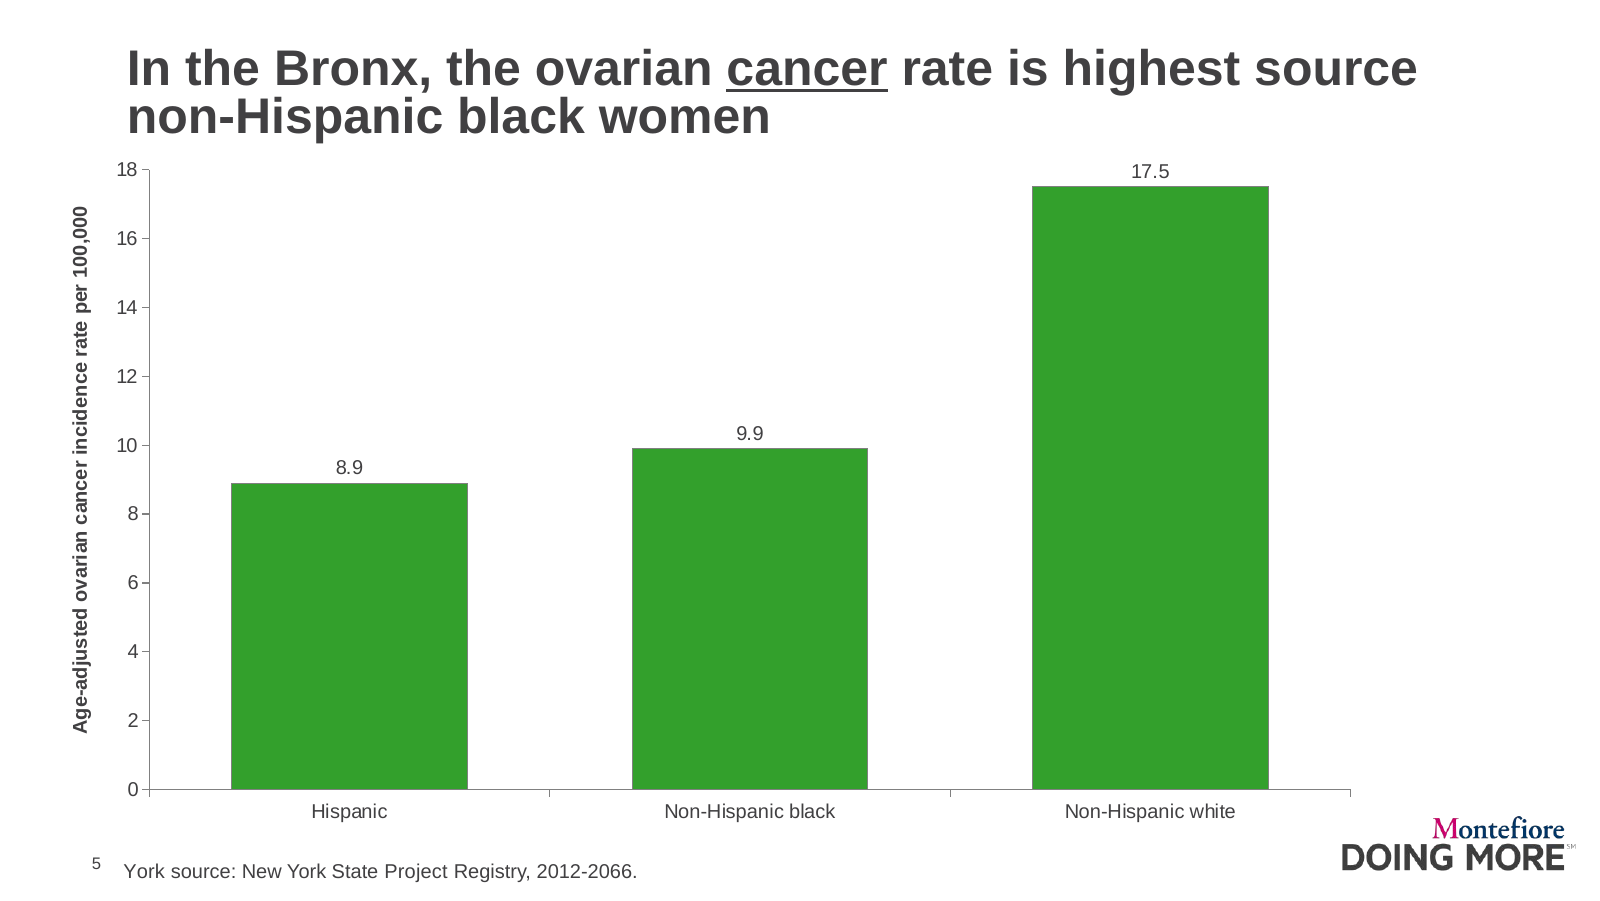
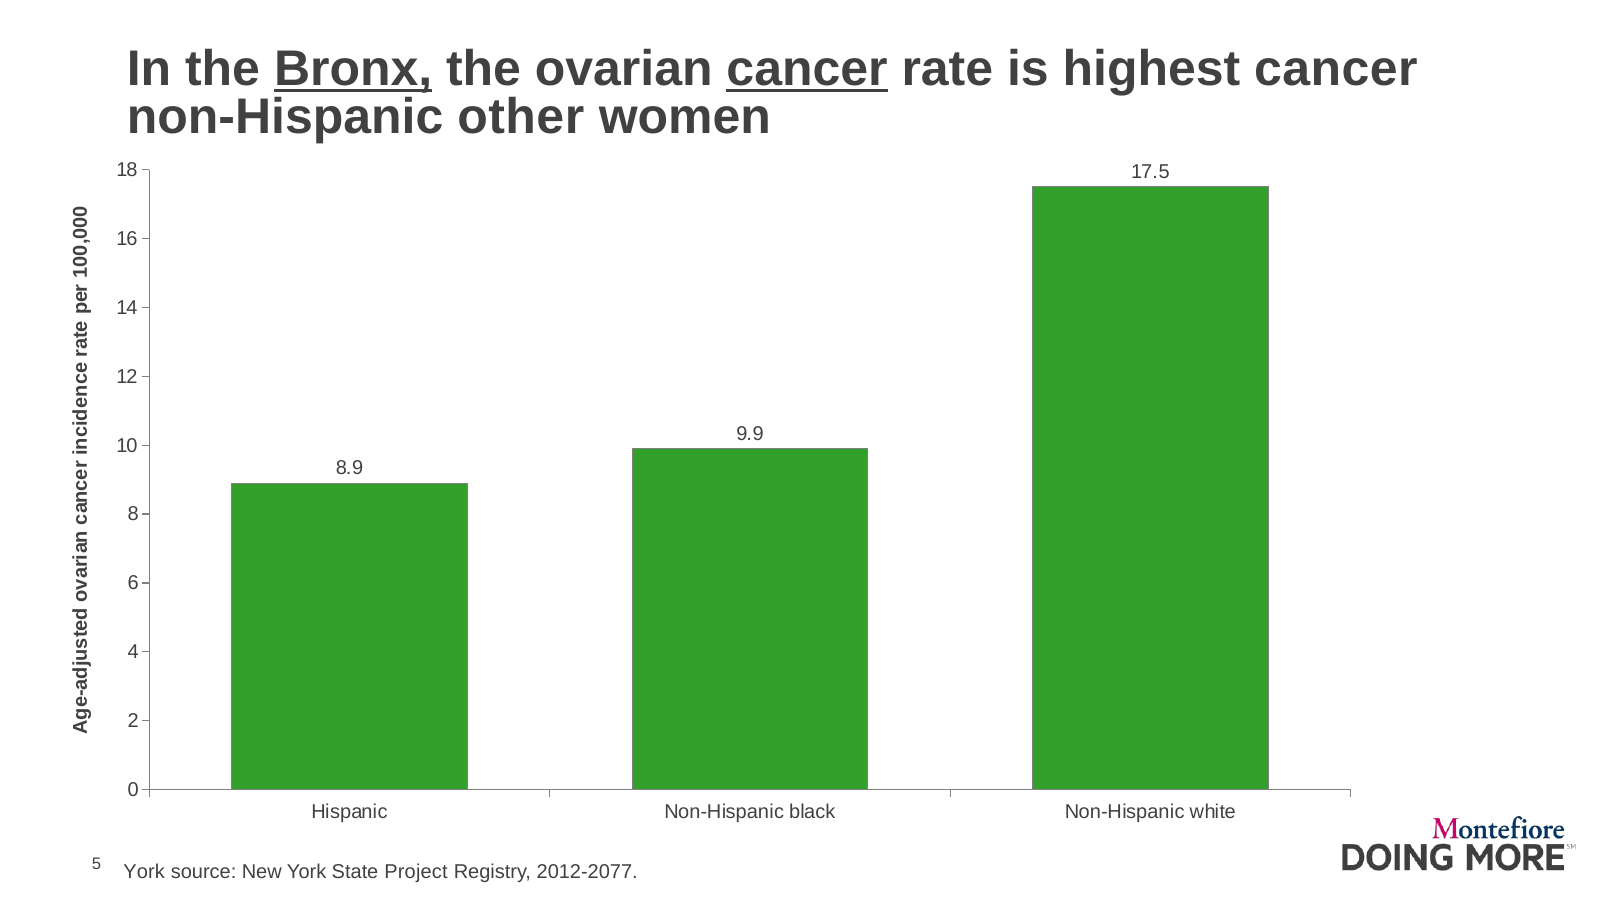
Bronx underline: none -> present (353, 69)
highest source: source -> cancer (1336, 69)
black: black -> other (521, 117)
2012-2066: 2012-2066 -> 2012-2077 (587, 871)
